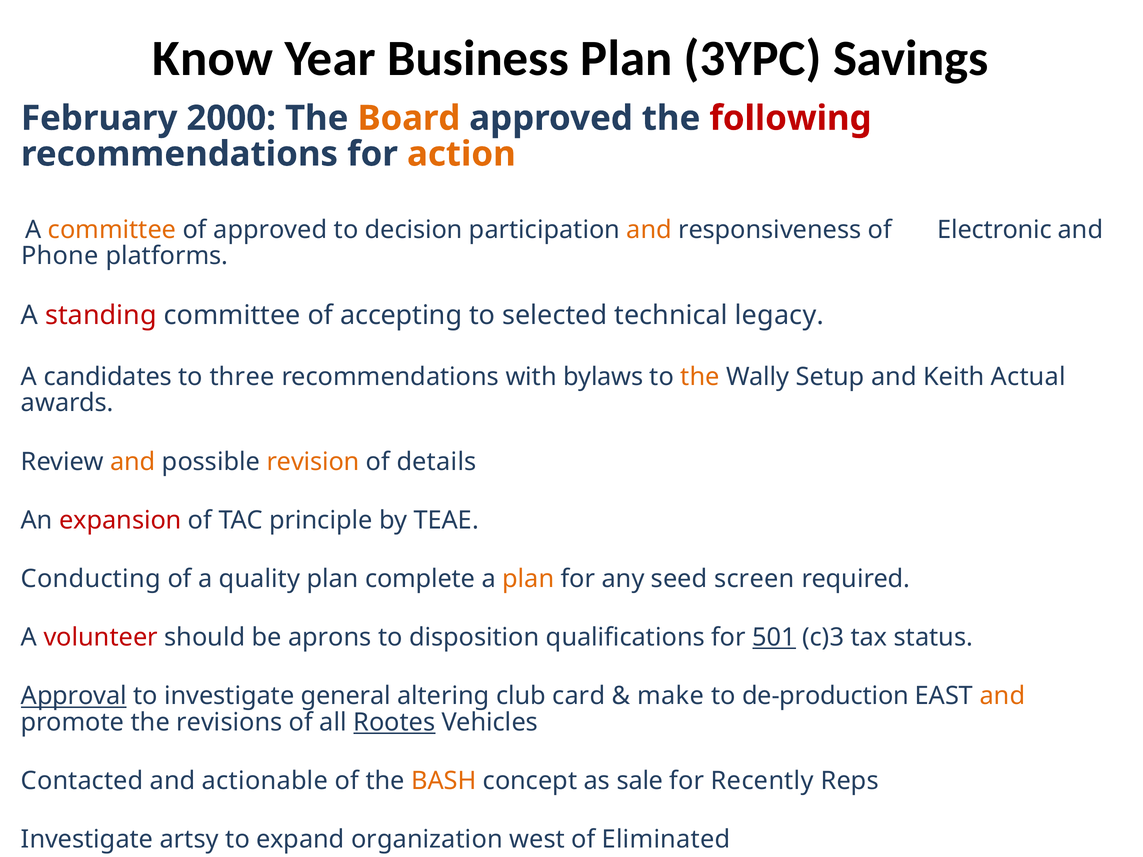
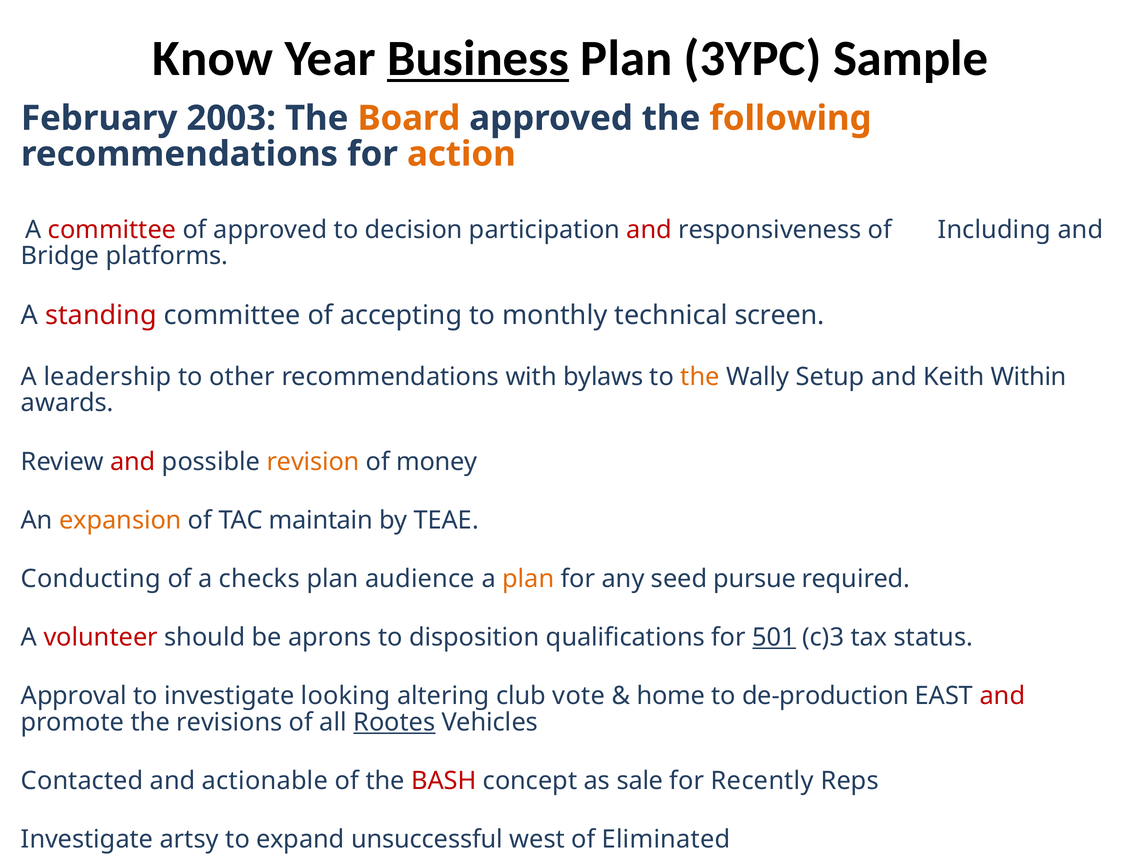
Business underline: none -> present (478, 59)
Savings: Savings -> Sample (911, 59)
2000: 2000 -> 2003 (231, 118)
following colour: red -> orange (790, 118)
committee colour: orange -> red (112, 230)
and colour: orange -> red (649, 230)
Electronic: Electronic -> Including (994, 230)
Phone: Phone -> Bridge (60, 256)
selected: selected -> monthly (555, 316)
legacy: legacy -> screen (780, 316)
candidates: candidates -> leadership (108, 377)
three: three -> other (242, 377)
Actual: Actual -> Within (1029, 377)
and colour: orange -> red (133, 462)
details: details -> money (437, 462)
expansion colour: red -> orange (120, 520)
principle: principle -> maintain (321, 520)
quality: quality -> checks (259, 579)
complete: complete -> audience (420, 579)
screen: screen -> pursue (755, 579)
Approval underline: present -> none (74, 696)
general: general -> looking (346, 696)
card: card -> vote (579, 696)
make: make -> home (671, 696)
and colour: orange -> red (1002, 696)
BASH colour: orange -> red (444, 781)
organization: organization -> unsuccessful (427, 840)
